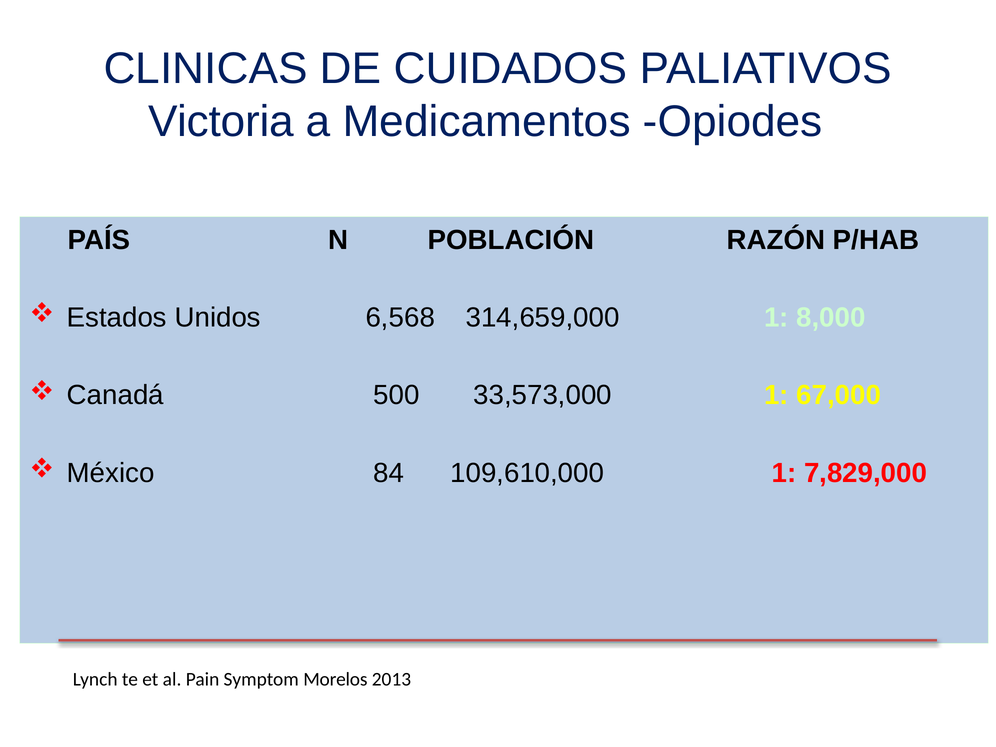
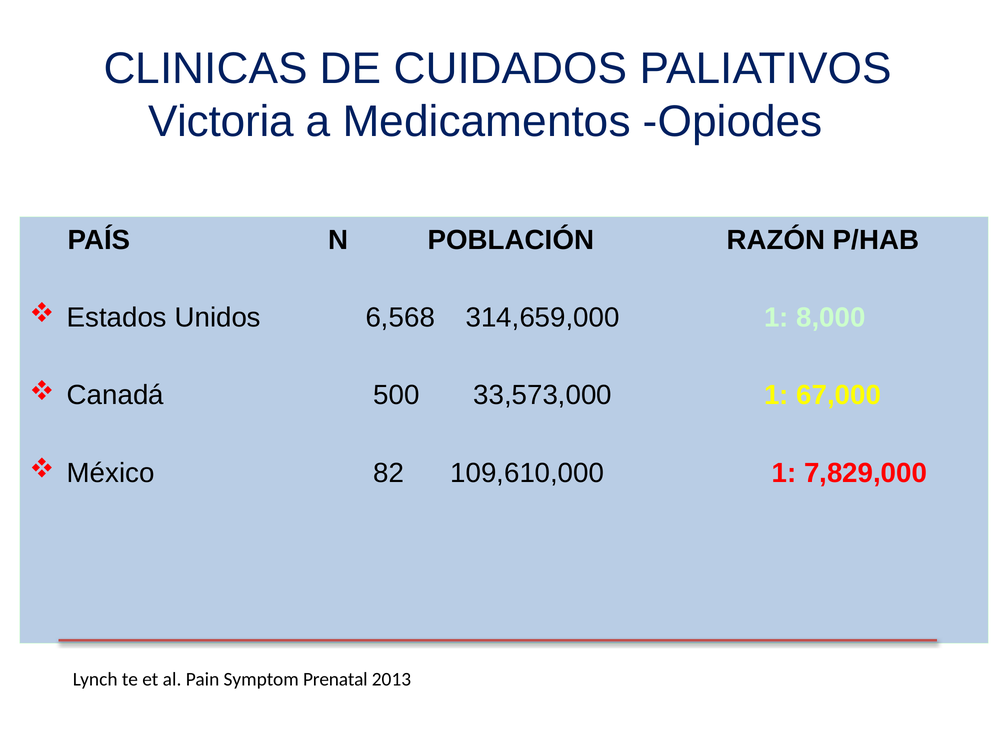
84: 84 -> 82 (389, 473)
Morelos: Morelos -> Prenatal (335, 679)
